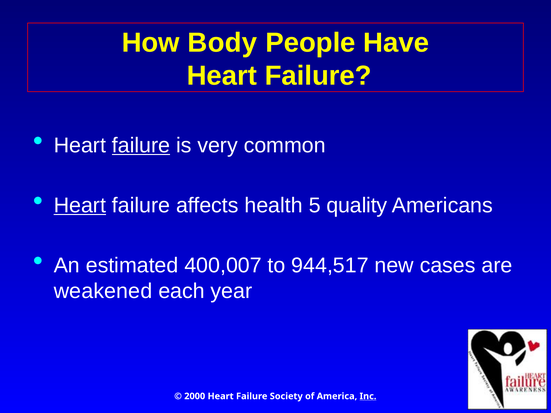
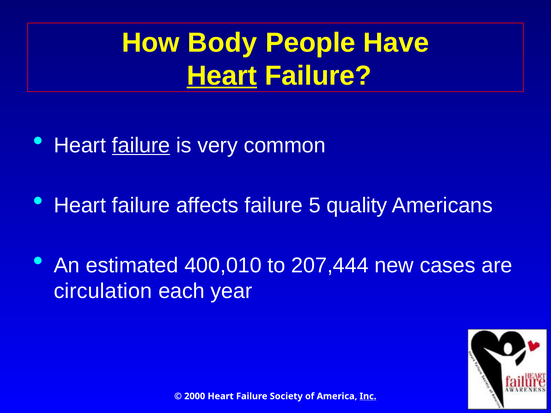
Heart underline: none -> present (222, 76)
Heart underline: present -> none (80, 205)
affects health: health -> failure (274, 205)
400,007: 400,007 -> 400,010 (223, 265)
944,517: 944,517 -> 207,444 (330, 265)
weakened: weakened -> circulation (103, 291)
